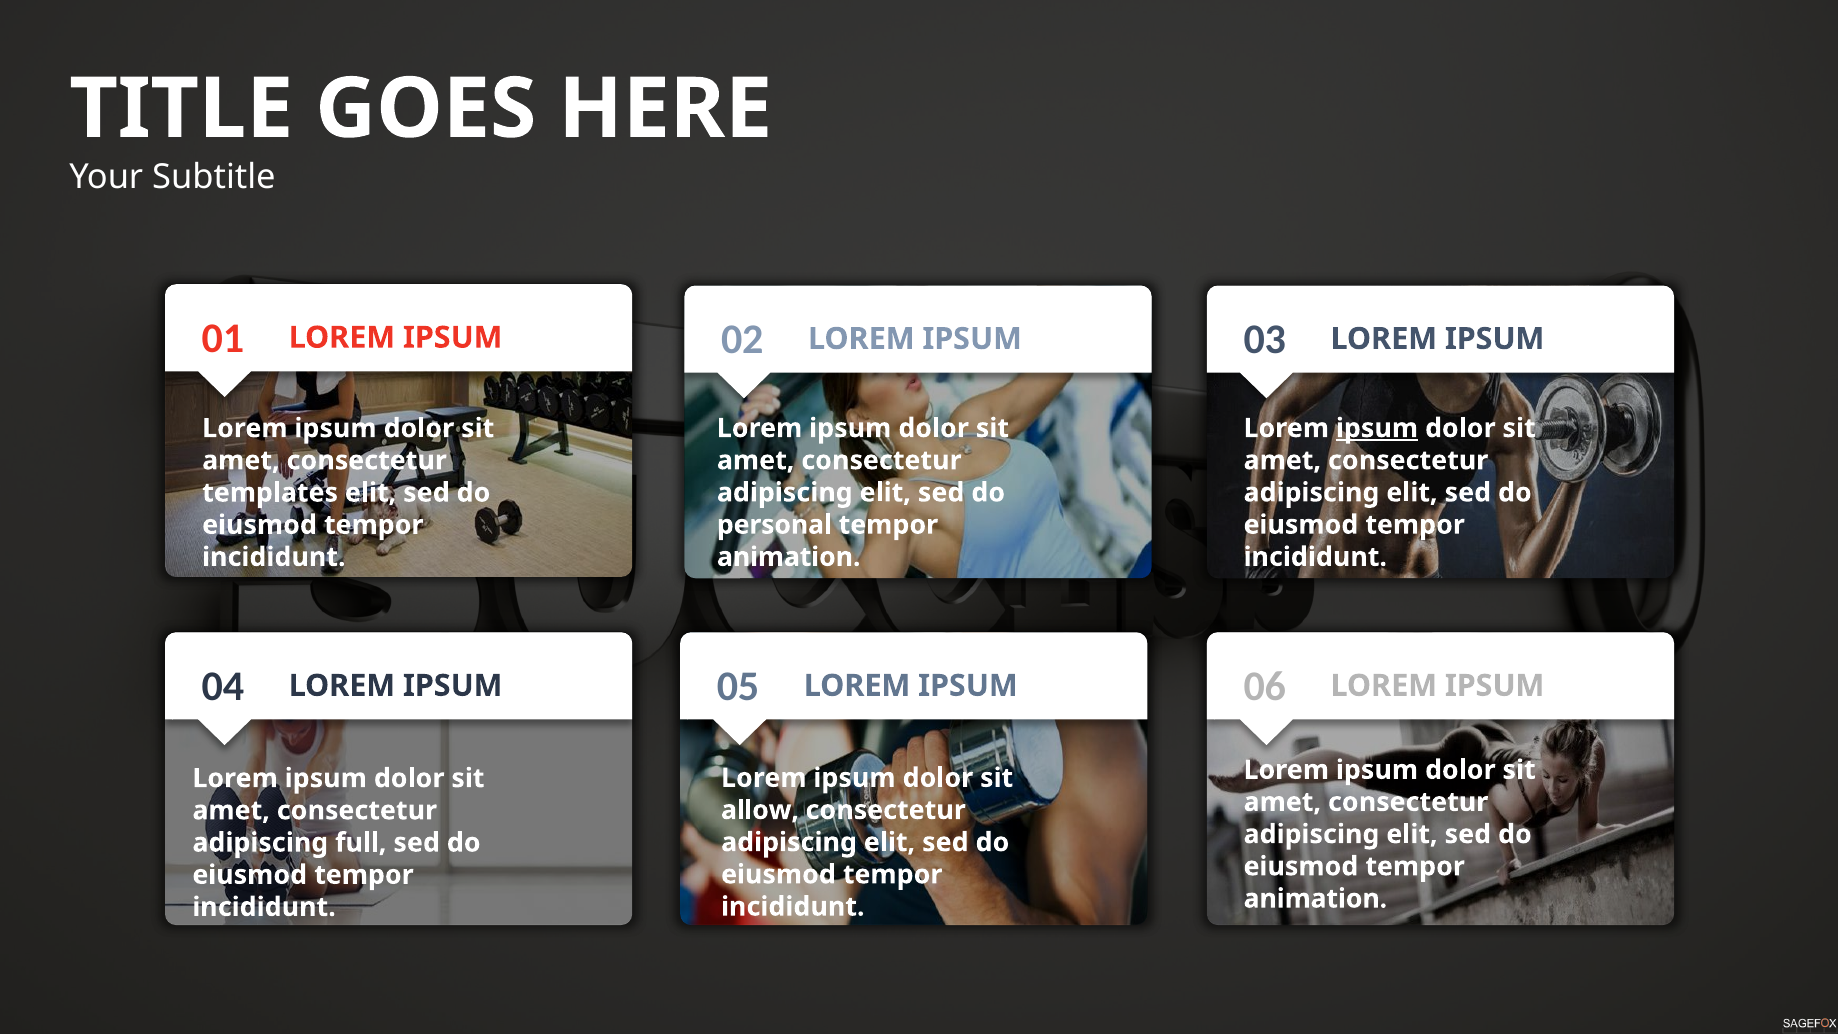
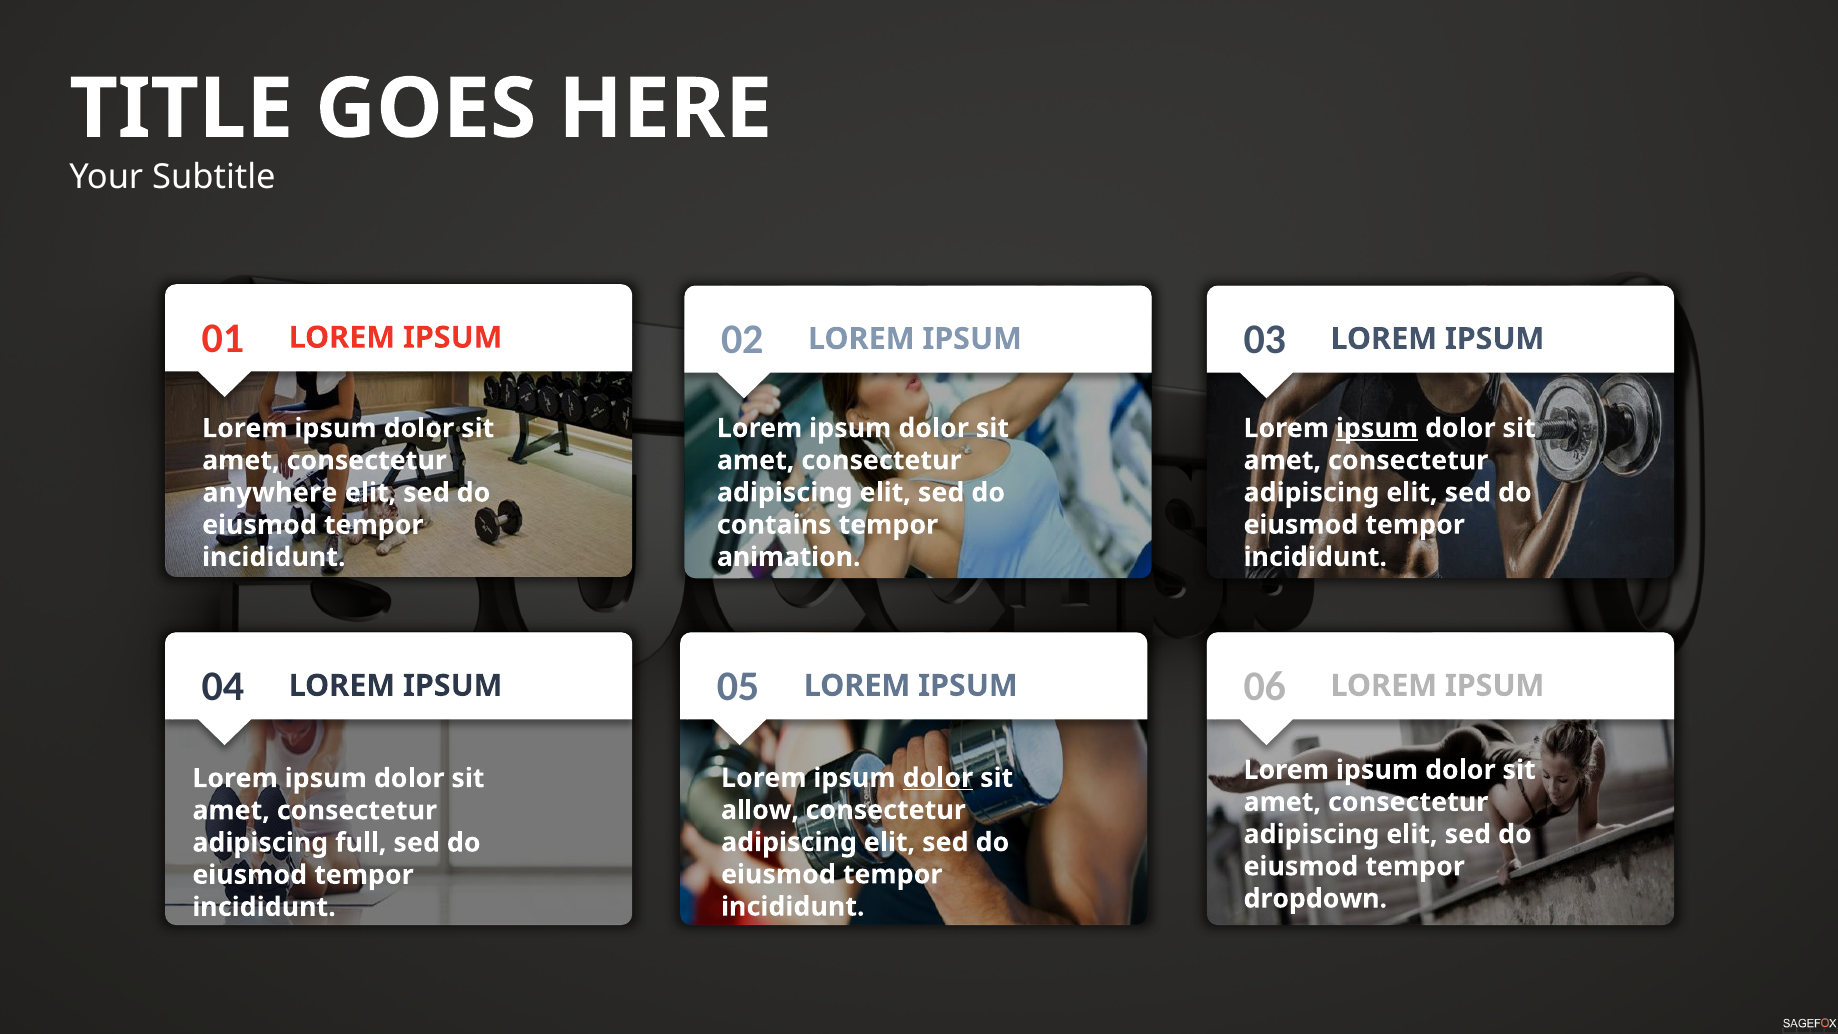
templates: templates -> anywhere (270, 493)
personal: personal -> contains (774, 525)
dolor underline: none -> present (938, 778)
animation: animation -> dropdown (1315, 899)
